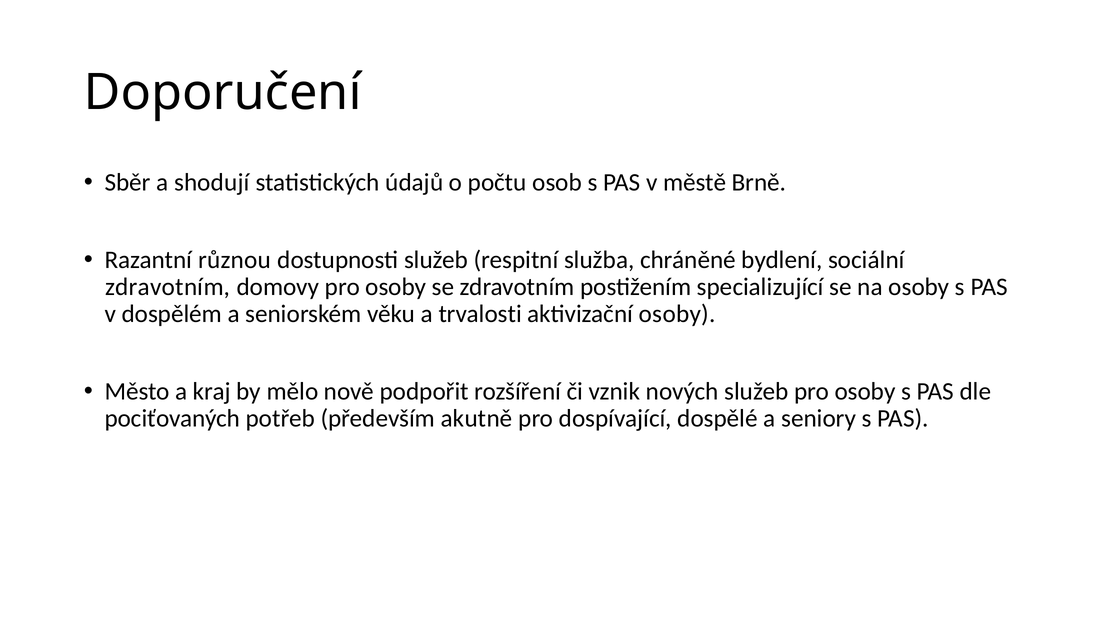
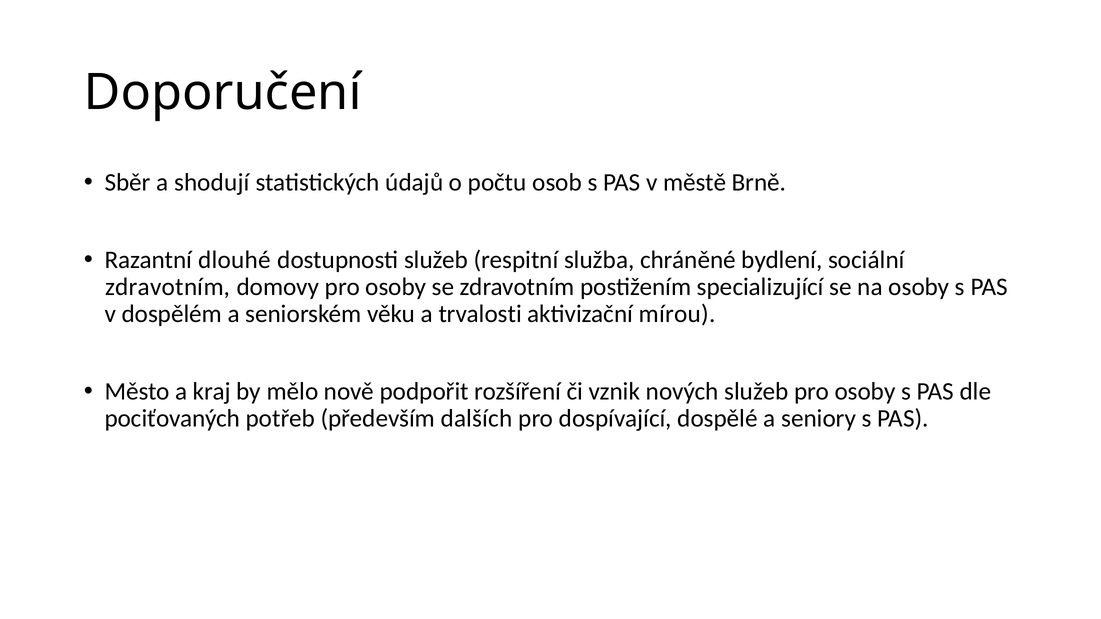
různou: různou -> dlouhé (235, 260)
aktivizační osoby: osoby -> mírou (677, 314)
akutně: akutně -> dalších (477, 419)
